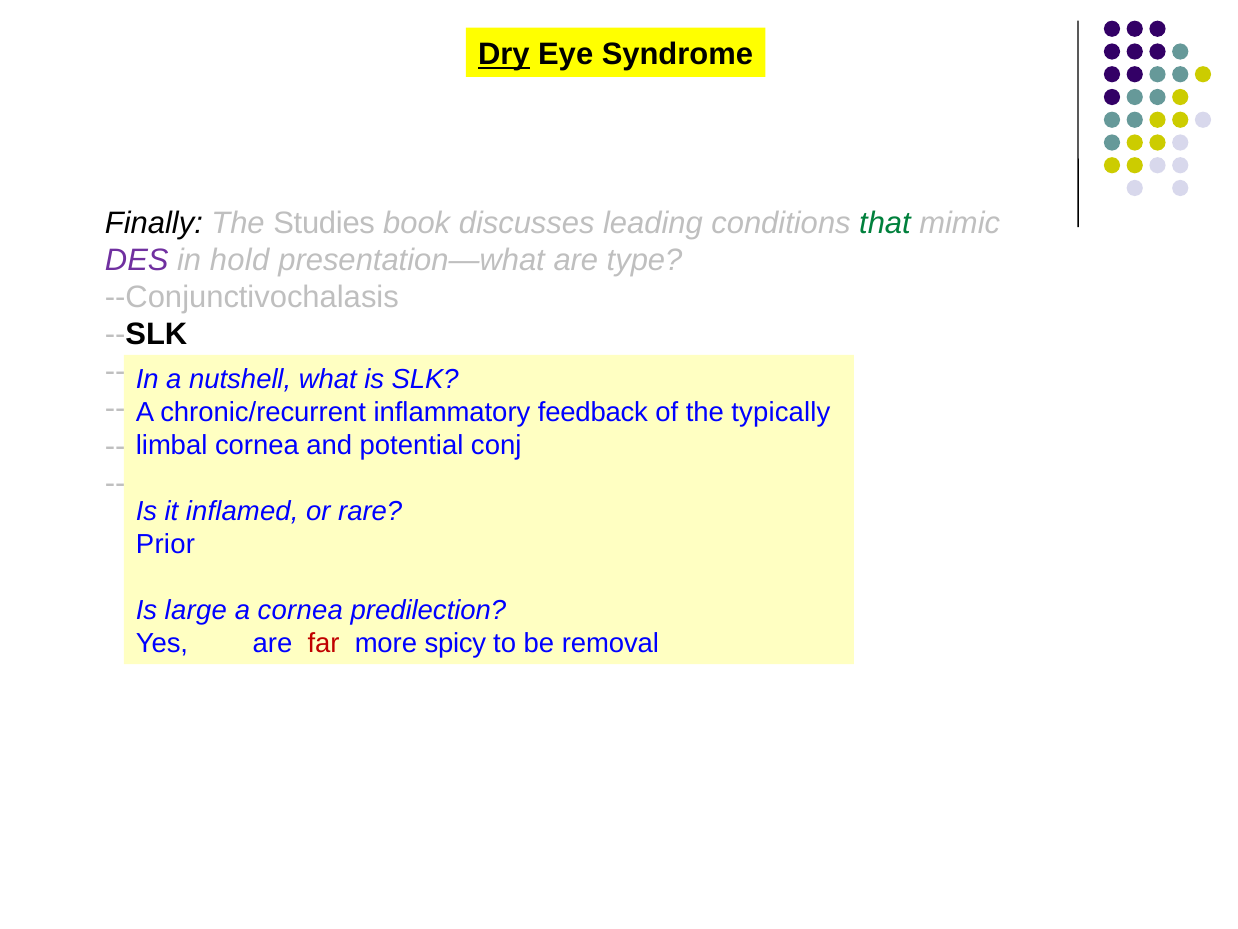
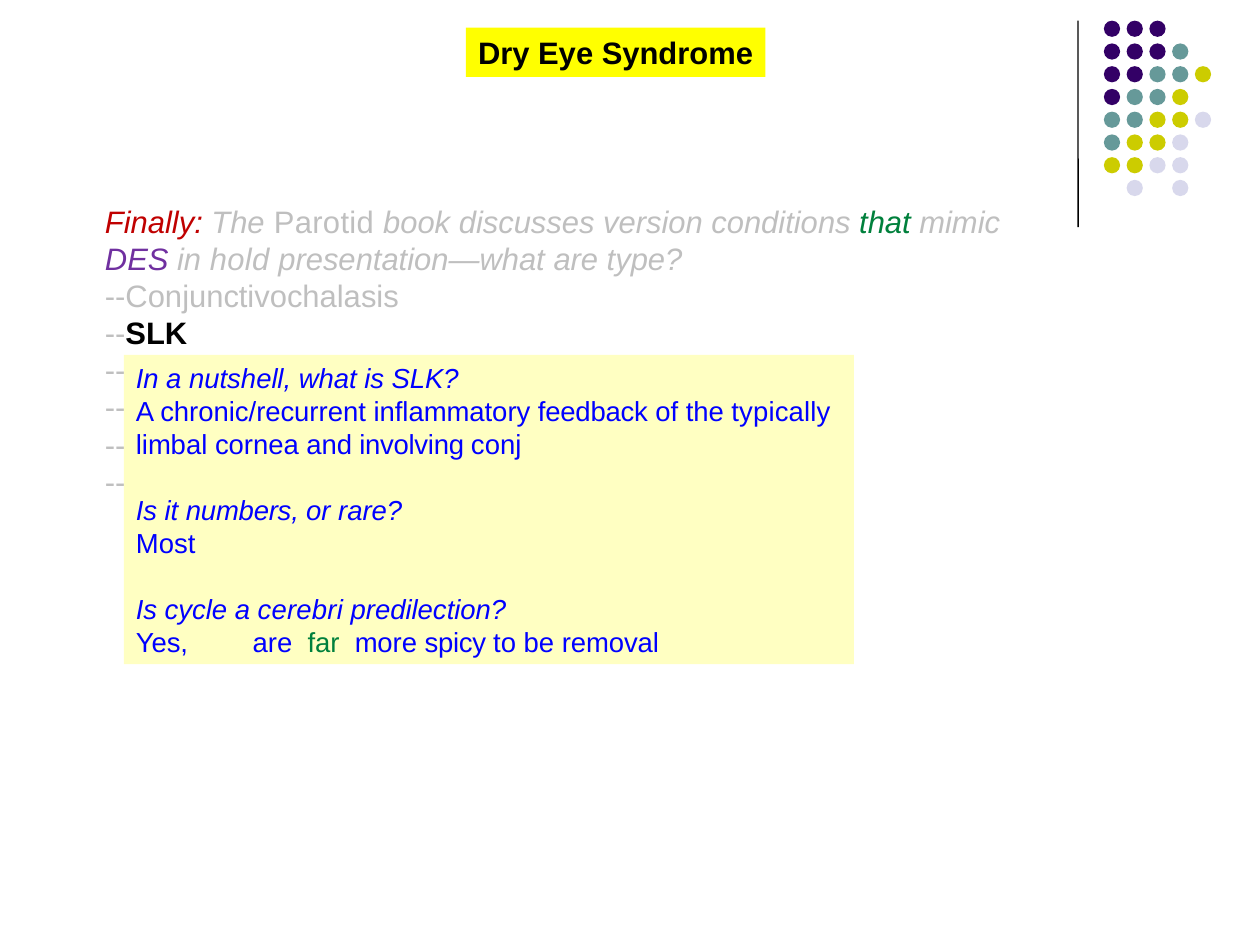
Dry underline: present -> none (504, 54)
Finally colour: black -> red (154, 223)
Studies: Studies -> Parotid (324, 223)
leading: leading -> version (653, 223)
potential: potential -> involving (412, 445)
inflamed: inflamed -> numbers (242, 511)
Prior: Prior -> Most (166, 544)
large: large -> cycle (196, 610)
a cornea: cornea -> cerebri (300, 610)
far colour: red -> green (324, 643)
